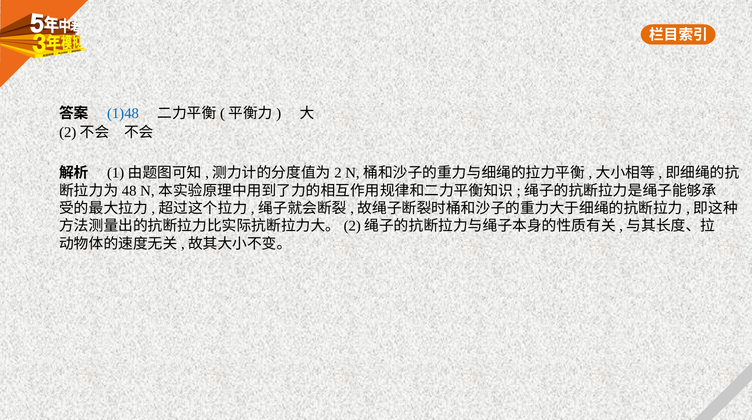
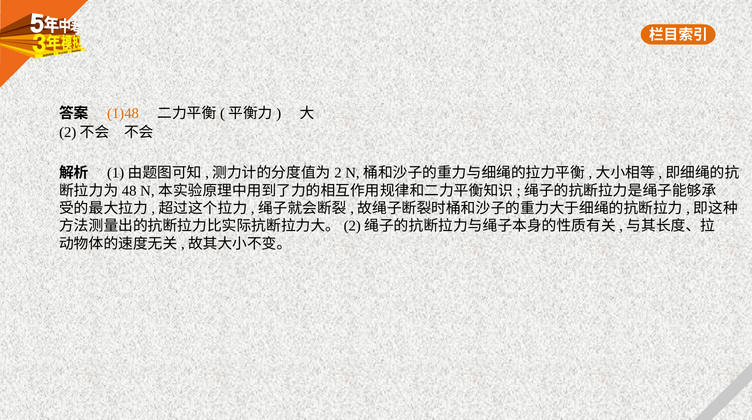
1)48 colour: blue -> orange (123, 114)
